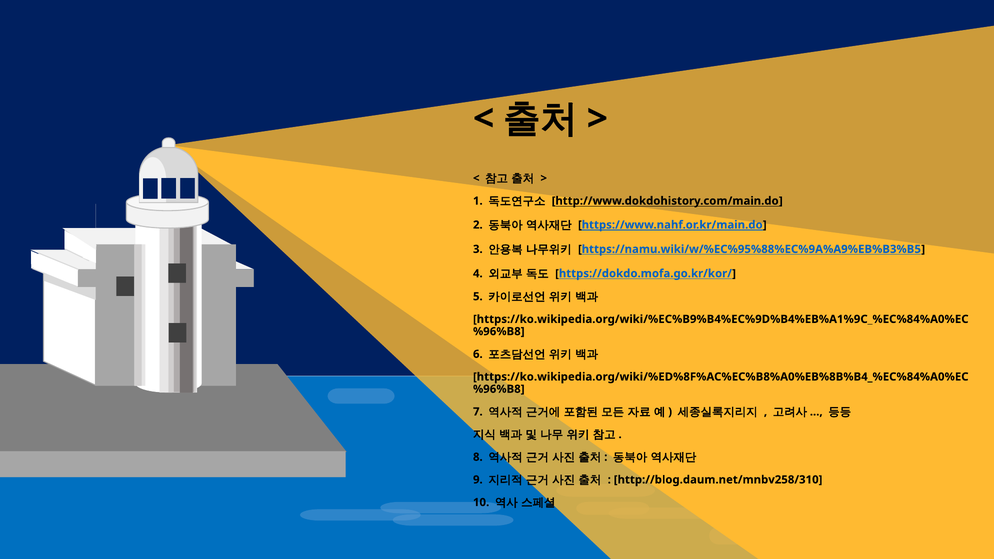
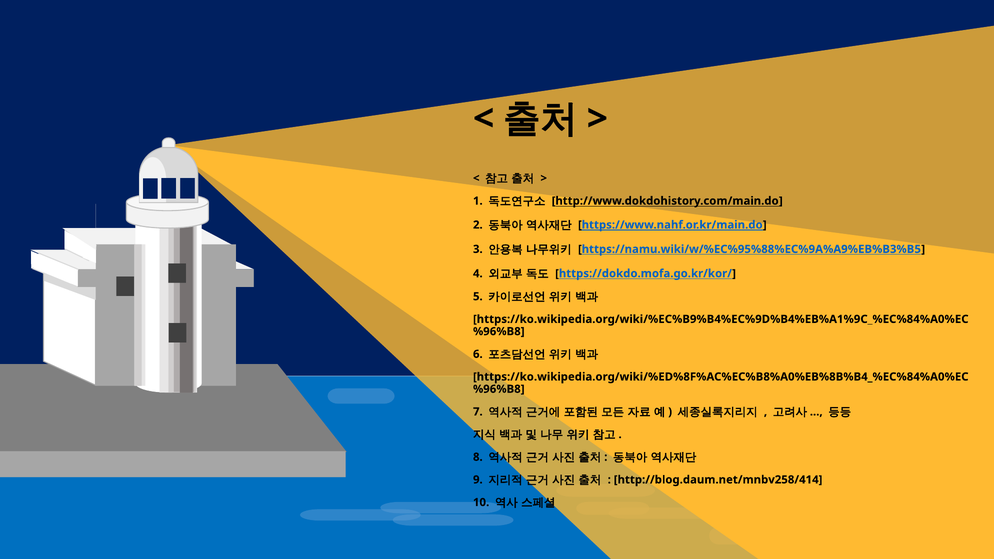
http://blog.daum.net/mnbv258/310: http://blog.daum.net/mnbv258/310 -> http://blog.daum.net/mnbv258/414 (718, 480)
